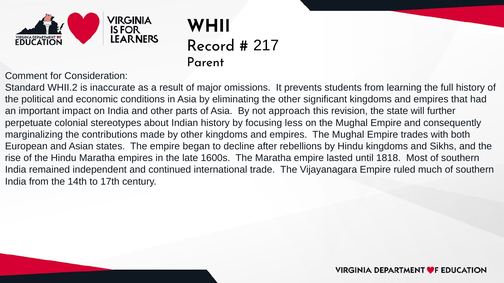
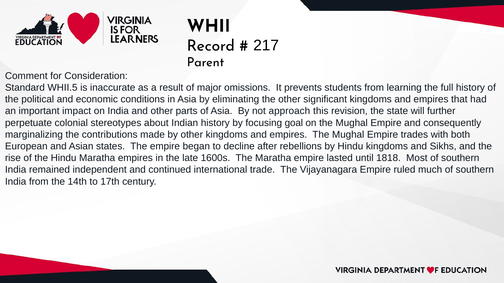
WHII.2: WHII.2 -> WHII.5 (63, 88)
less: less -> goal (294, 123)
